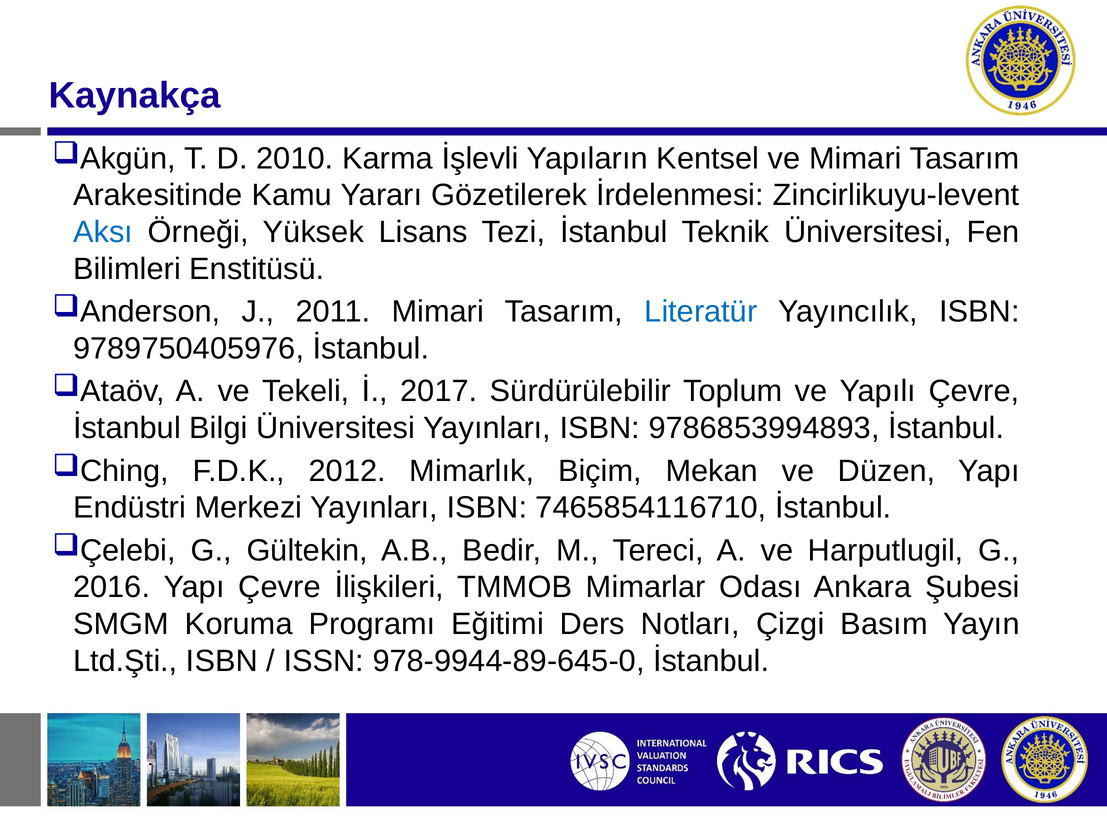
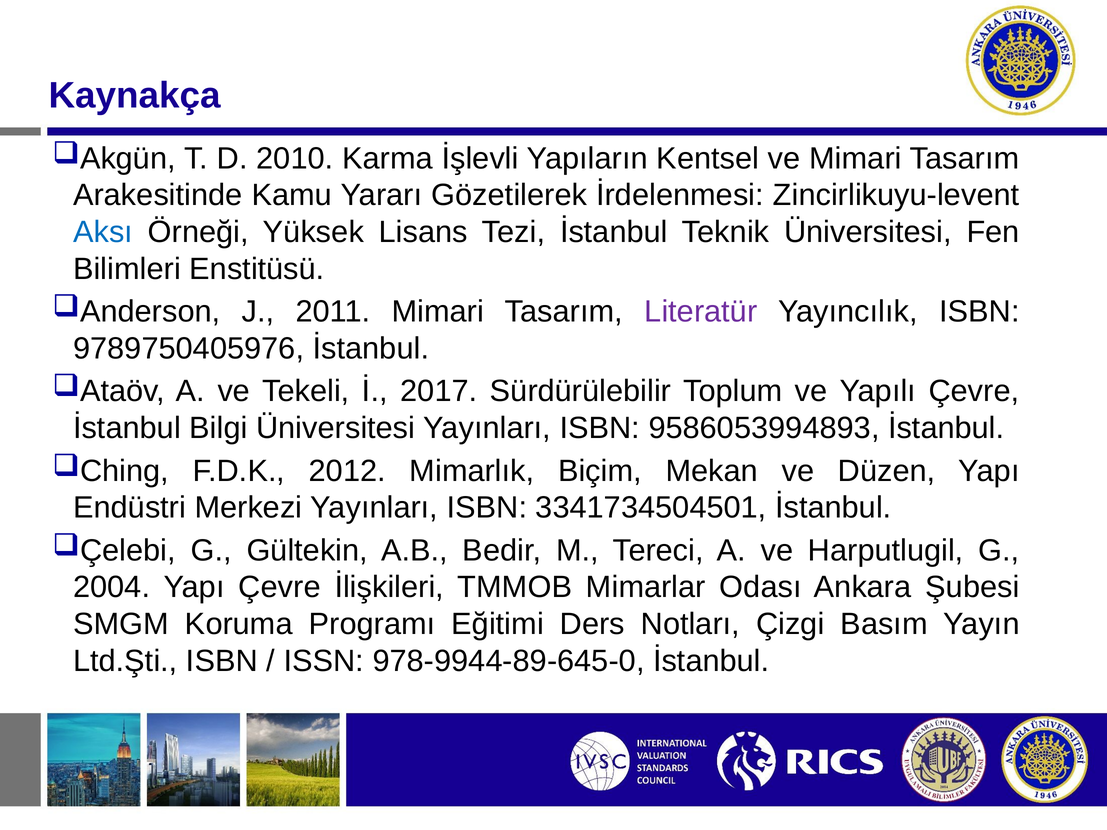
Literatür colour: blue -> purple (701, 312)
9786853994893: 9786853994893 -> 9586053994893 (764, 428)
7465854116710: 7465854116710 -> 3341734504501 (651, 508)
2016: 2016 -> 2004 (112, 587)
